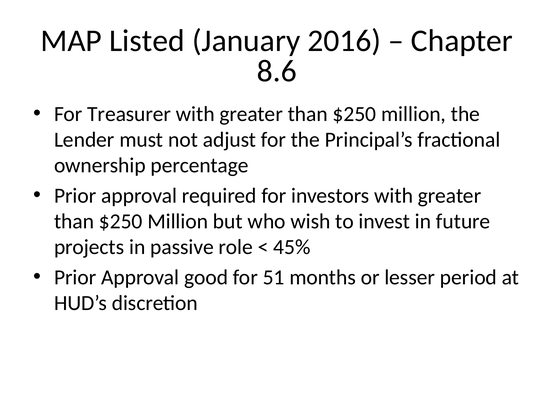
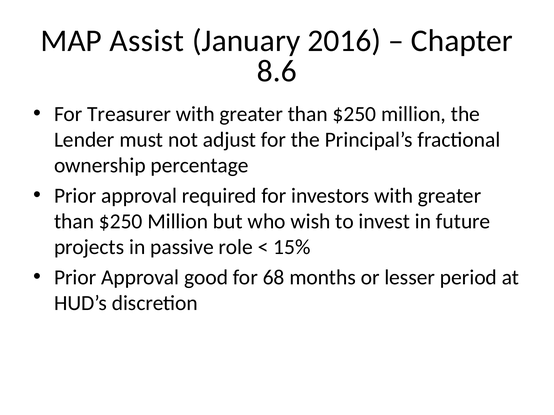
Listed: Listed -> Assist (147, 41)
45%: 45% -> 15% (292, 247)
51: 51 -> 68 (274, 278)
